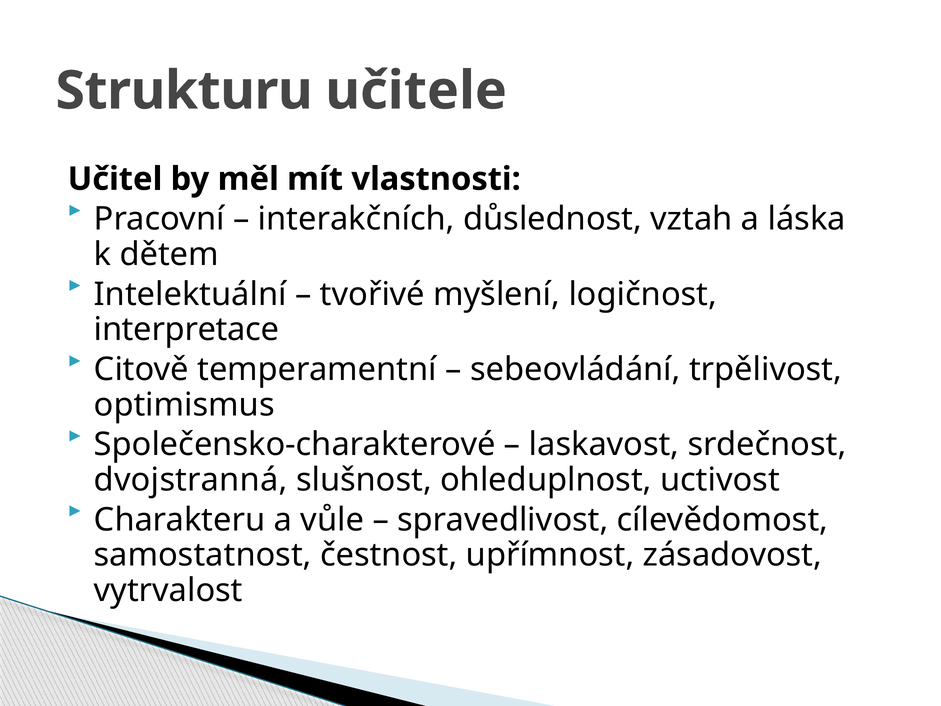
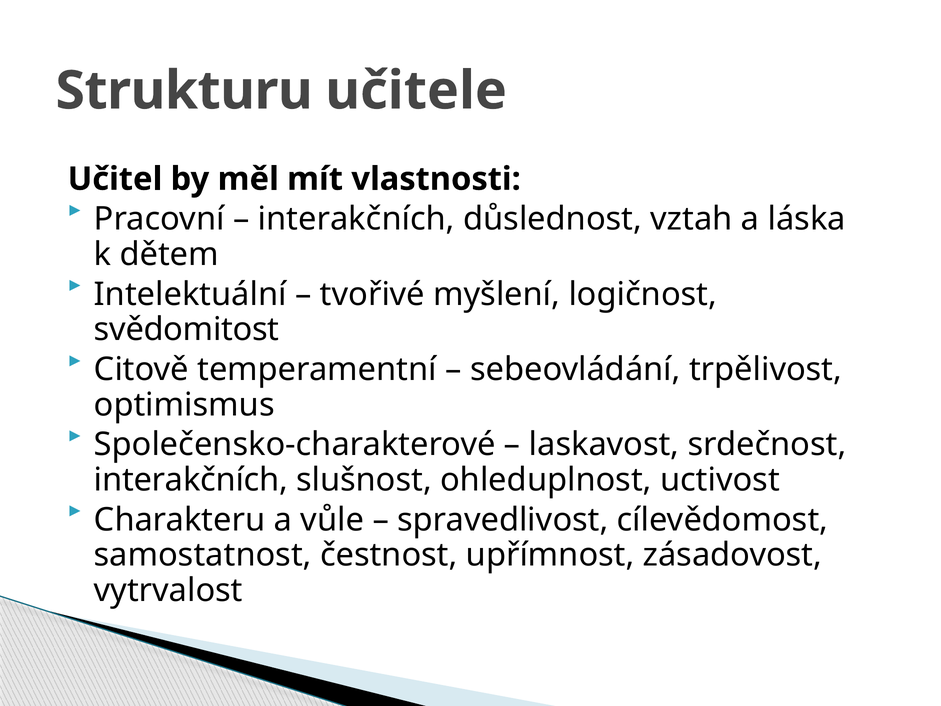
interpretace: interpretace -> svědomitost (187, 329)
dvojstranná: dvojstranná -> interakčních (191, 480)
